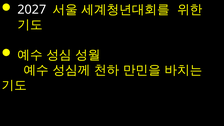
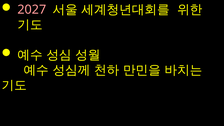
2027 colour: white -> pink (32, 10)
